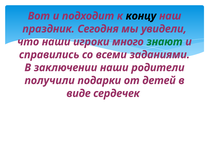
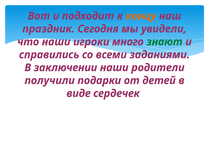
концу colour: black -> orange (141, 16)
